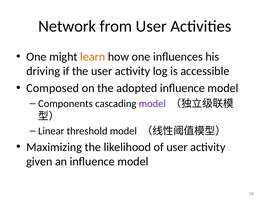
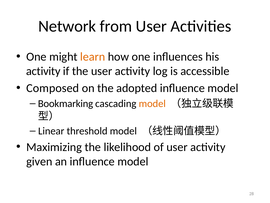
driving: driving -> activity (43, 71)
Components: Components -> Bookmarking (66, 103)
model colour: purple -> orange (152, 103)
